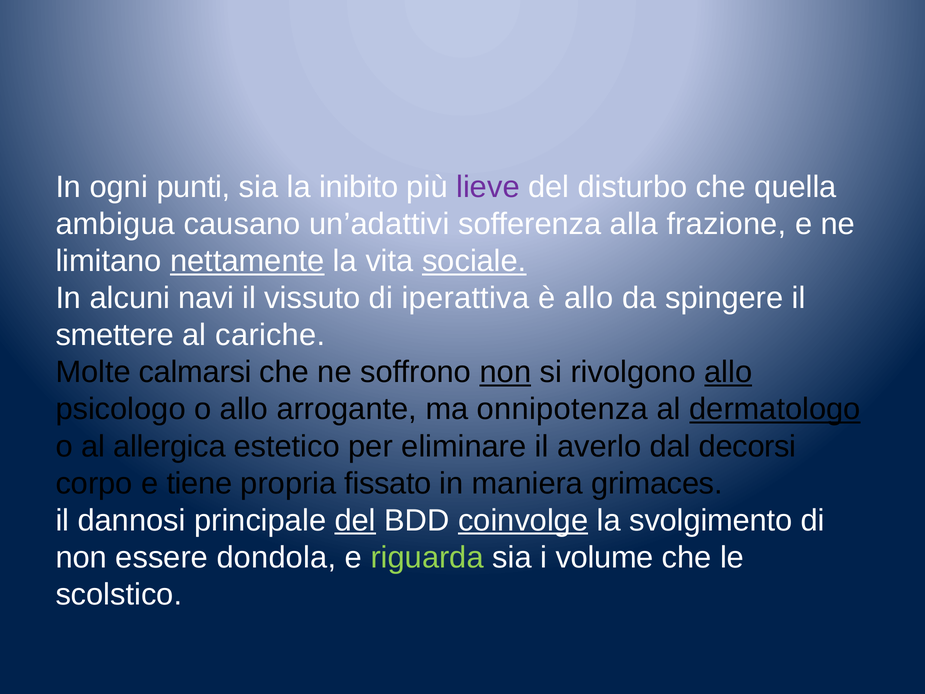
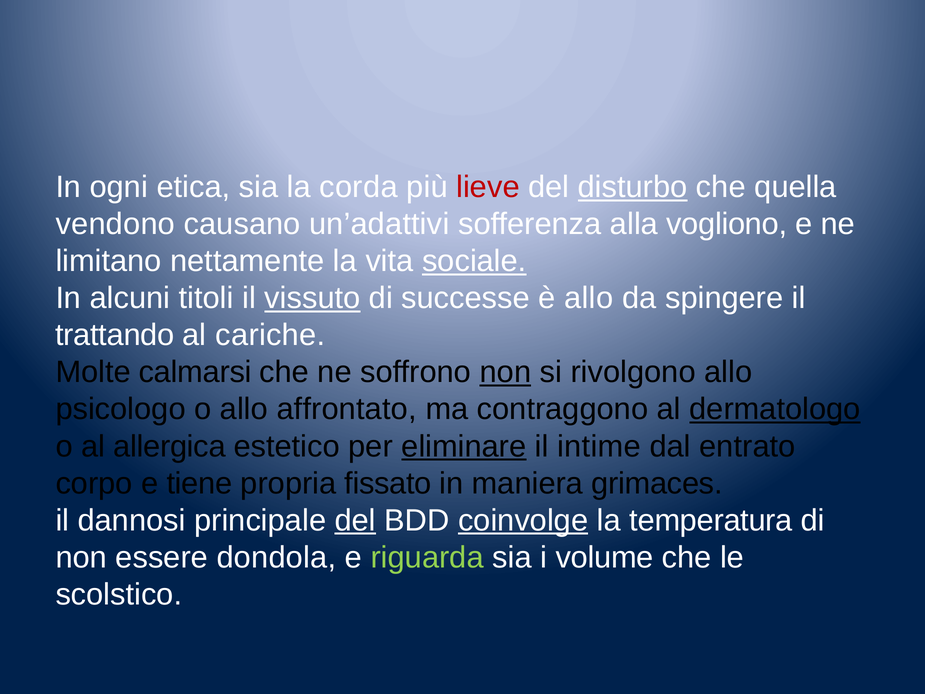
punti: punti -> etica (193, 187)
inibito: inibito -> corda (358, 187)
lieve colour: purple -> red (488, 187)
disturbo underline: none -> present (633, 187)
ambigua: ambigua -> vendono (115, 224)
frazione: frazione -> vogliono (727, 224)
nettamente underline: present -> none (247, 261)
navi: navi -> titoli (206, 298)
vissuto underline: none -> present (312, 298)
iperattiva: iperattiva -> successe (466, 298)
smettere: smettere -> trattando (115, 335)
allo underline: present -> none (728, 372)
arrogante: arrogante -> affrontato (347, 409)
onnipotenza: onnipotenza -> contraggono (563, 409)
eliminare underline: none -> present (464, 446)
averlo: averlo -> intime (599, 446)
decorsi: decorsi -> entrato (747, 446)
svolgimento: svolgimento -> temperatura (711, 520)
